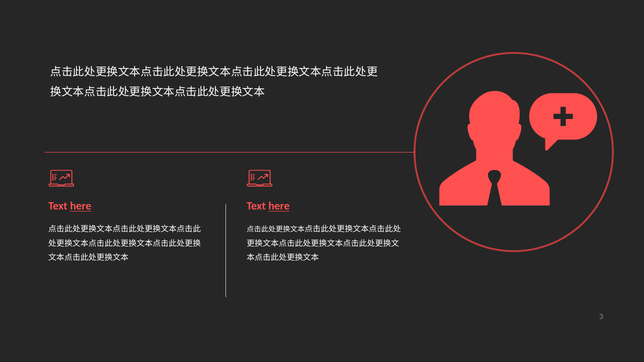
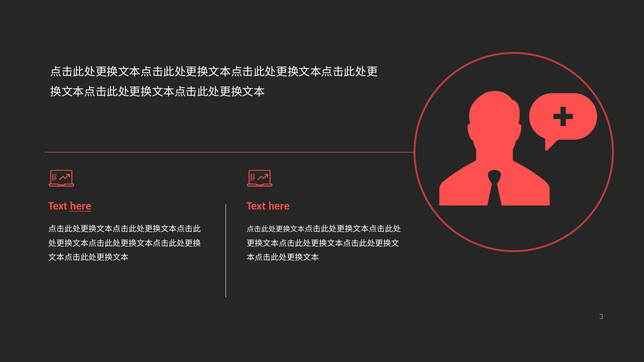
here underline: present -> none (279, 206)
